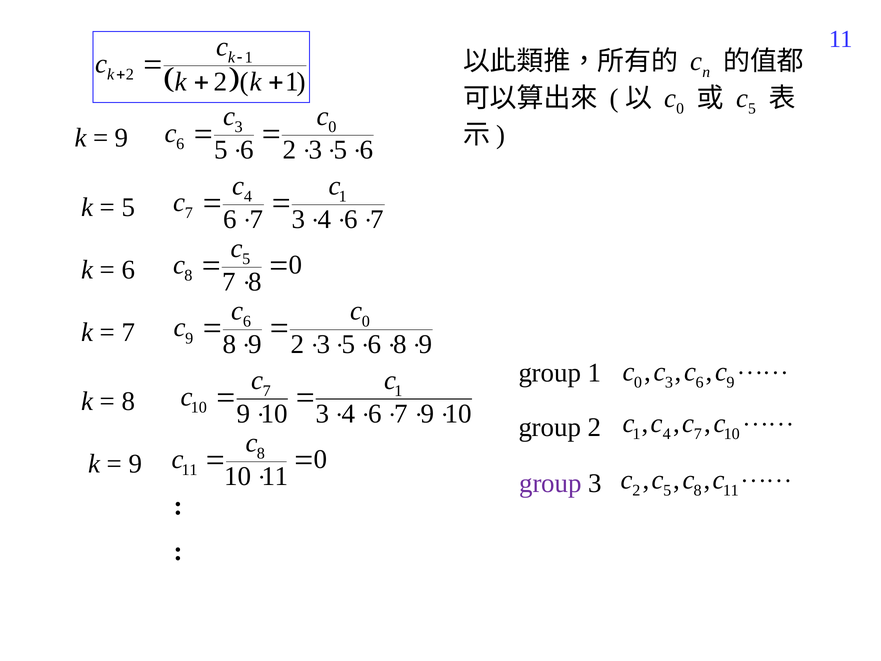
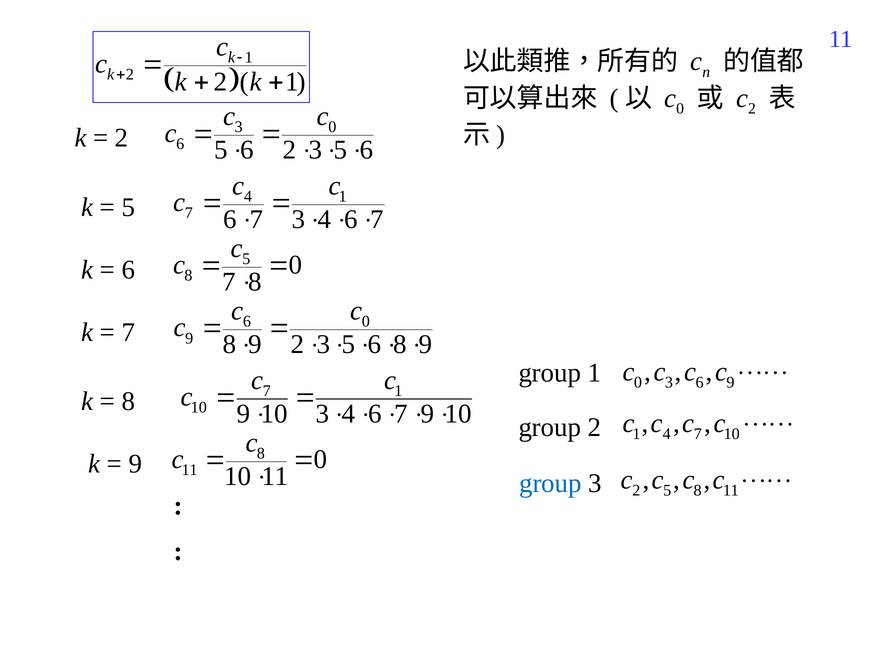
5: 5 -> 2 (752, 109)
9: 9 -> 2 (122, 138)
group colour: purple -> blue (550, 483)
